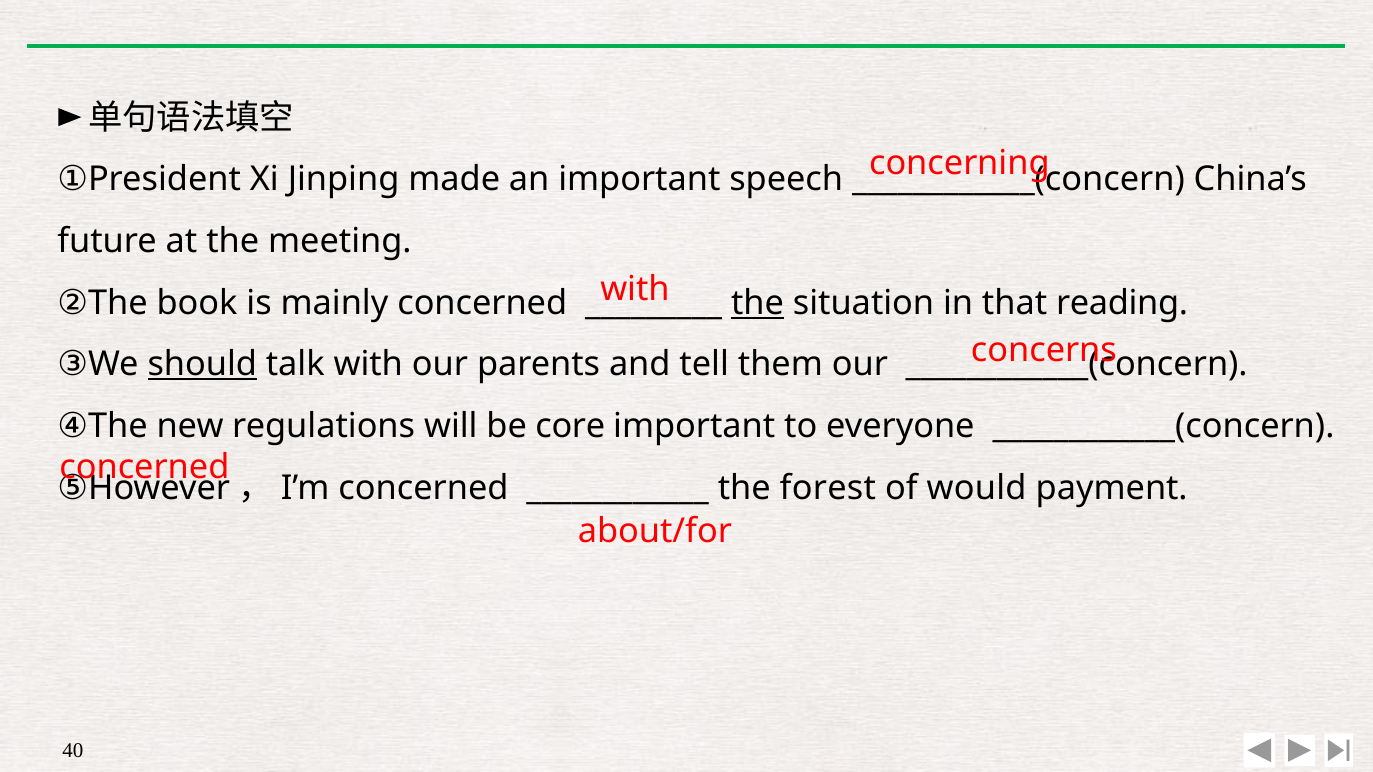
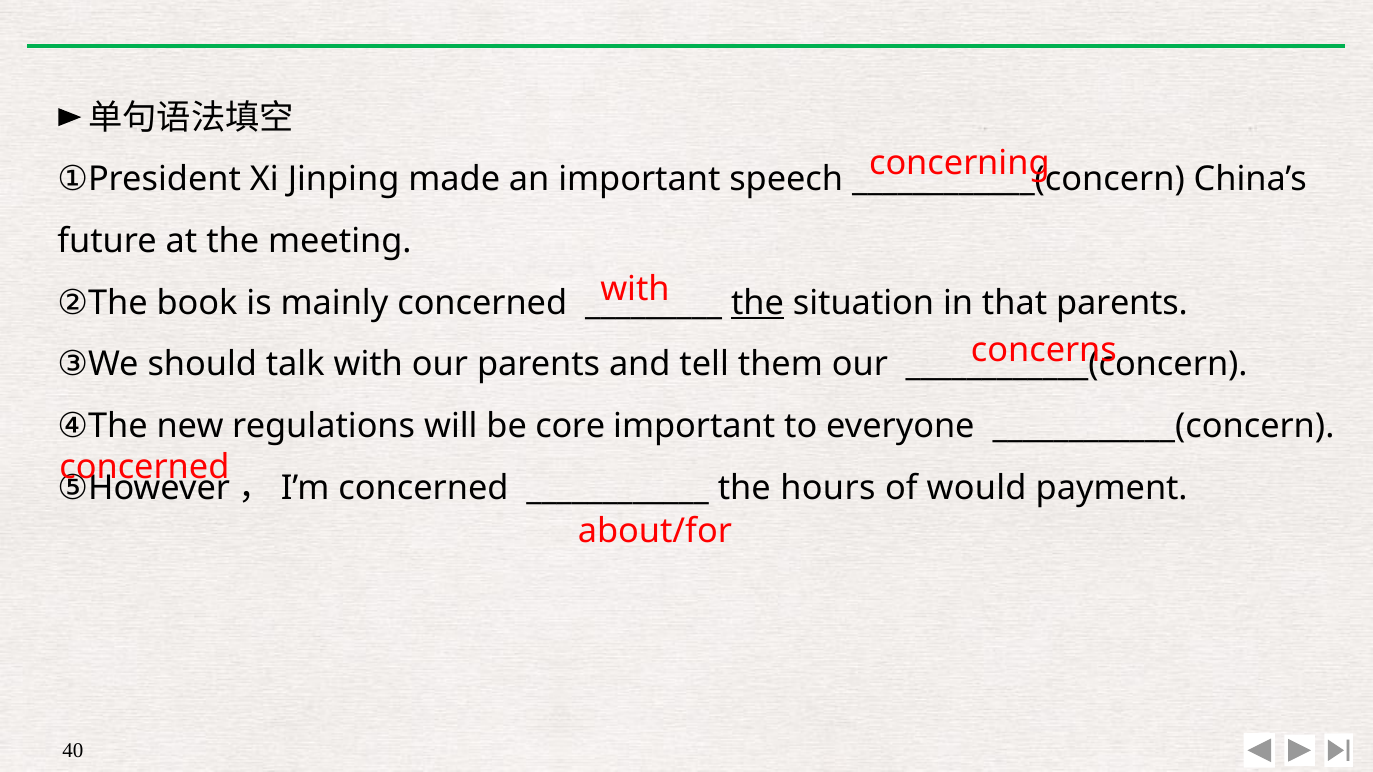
that reading: reading -> parents (1122, 303)
should underline: present -> none (202, 365)
forest: forest -> hours (828, 488)
